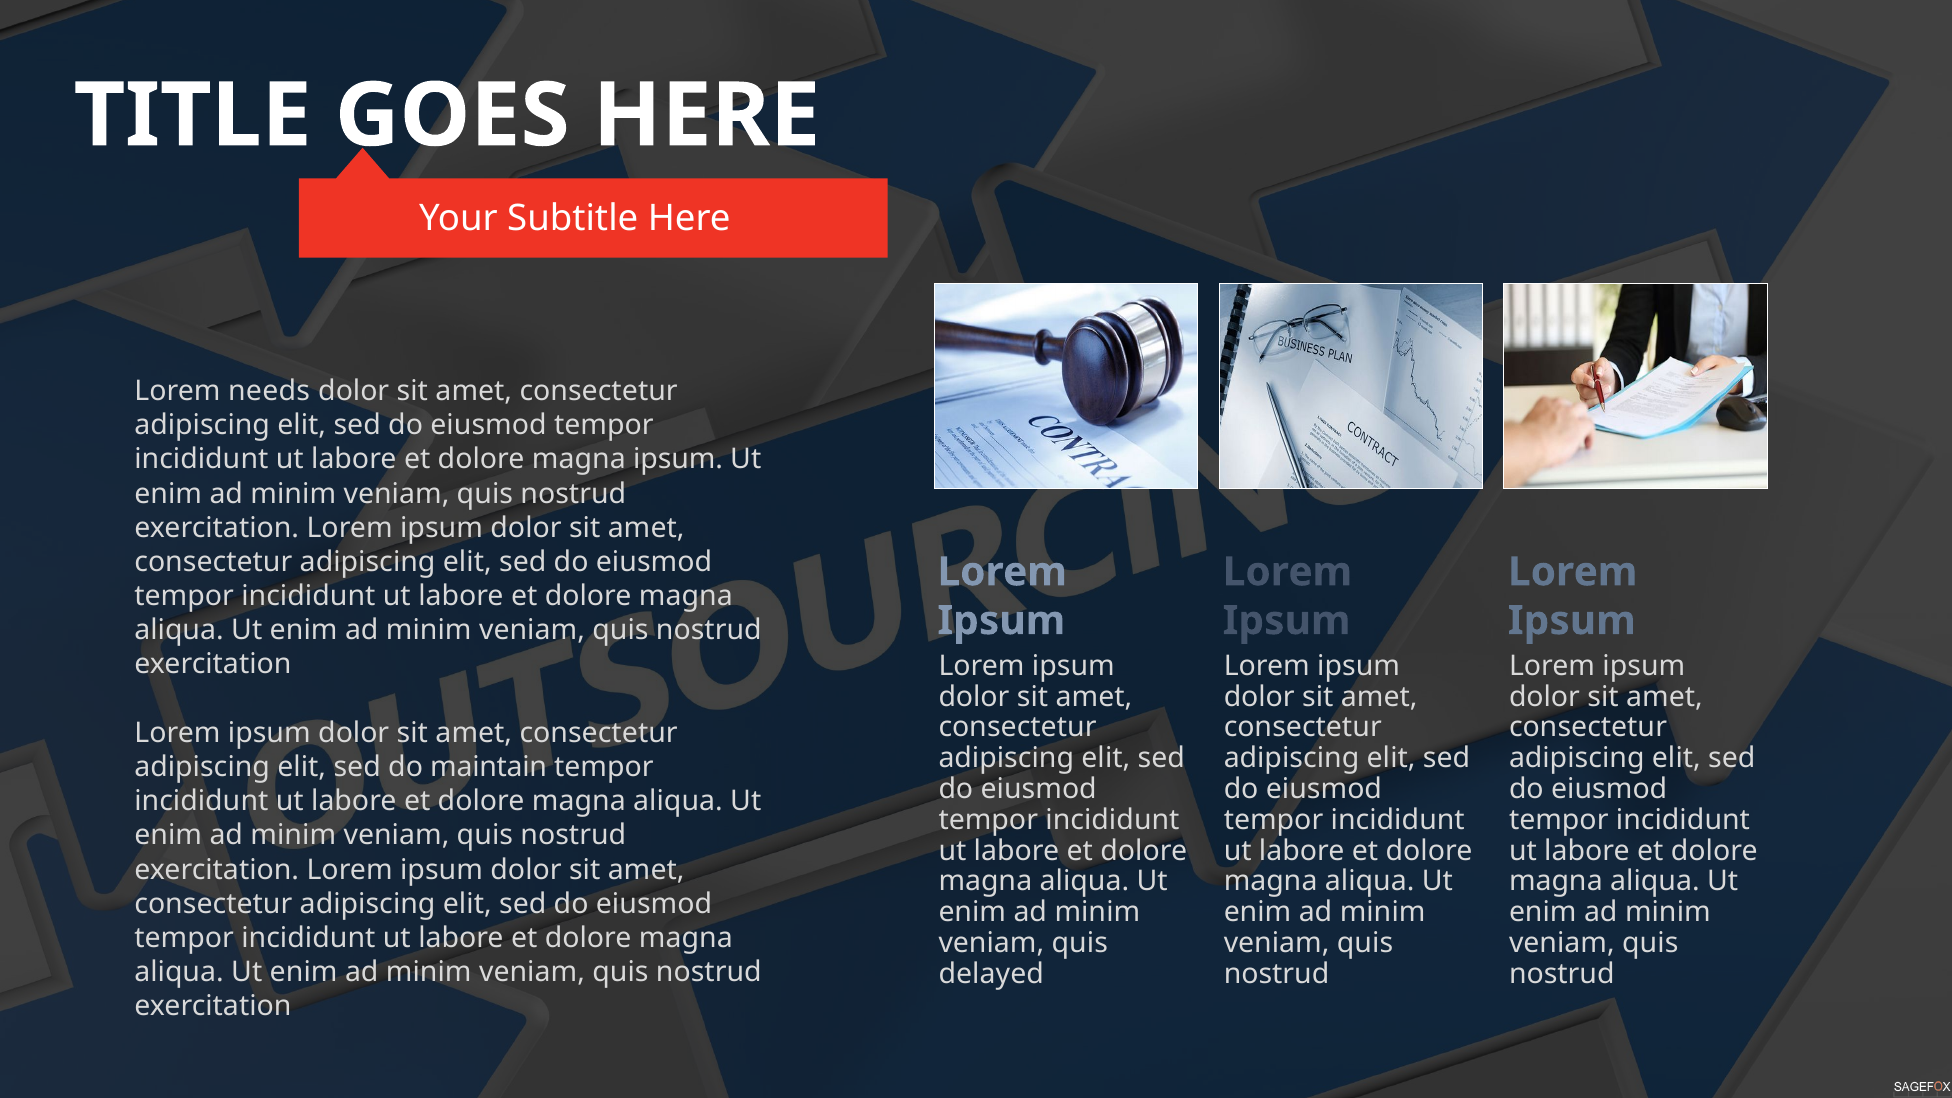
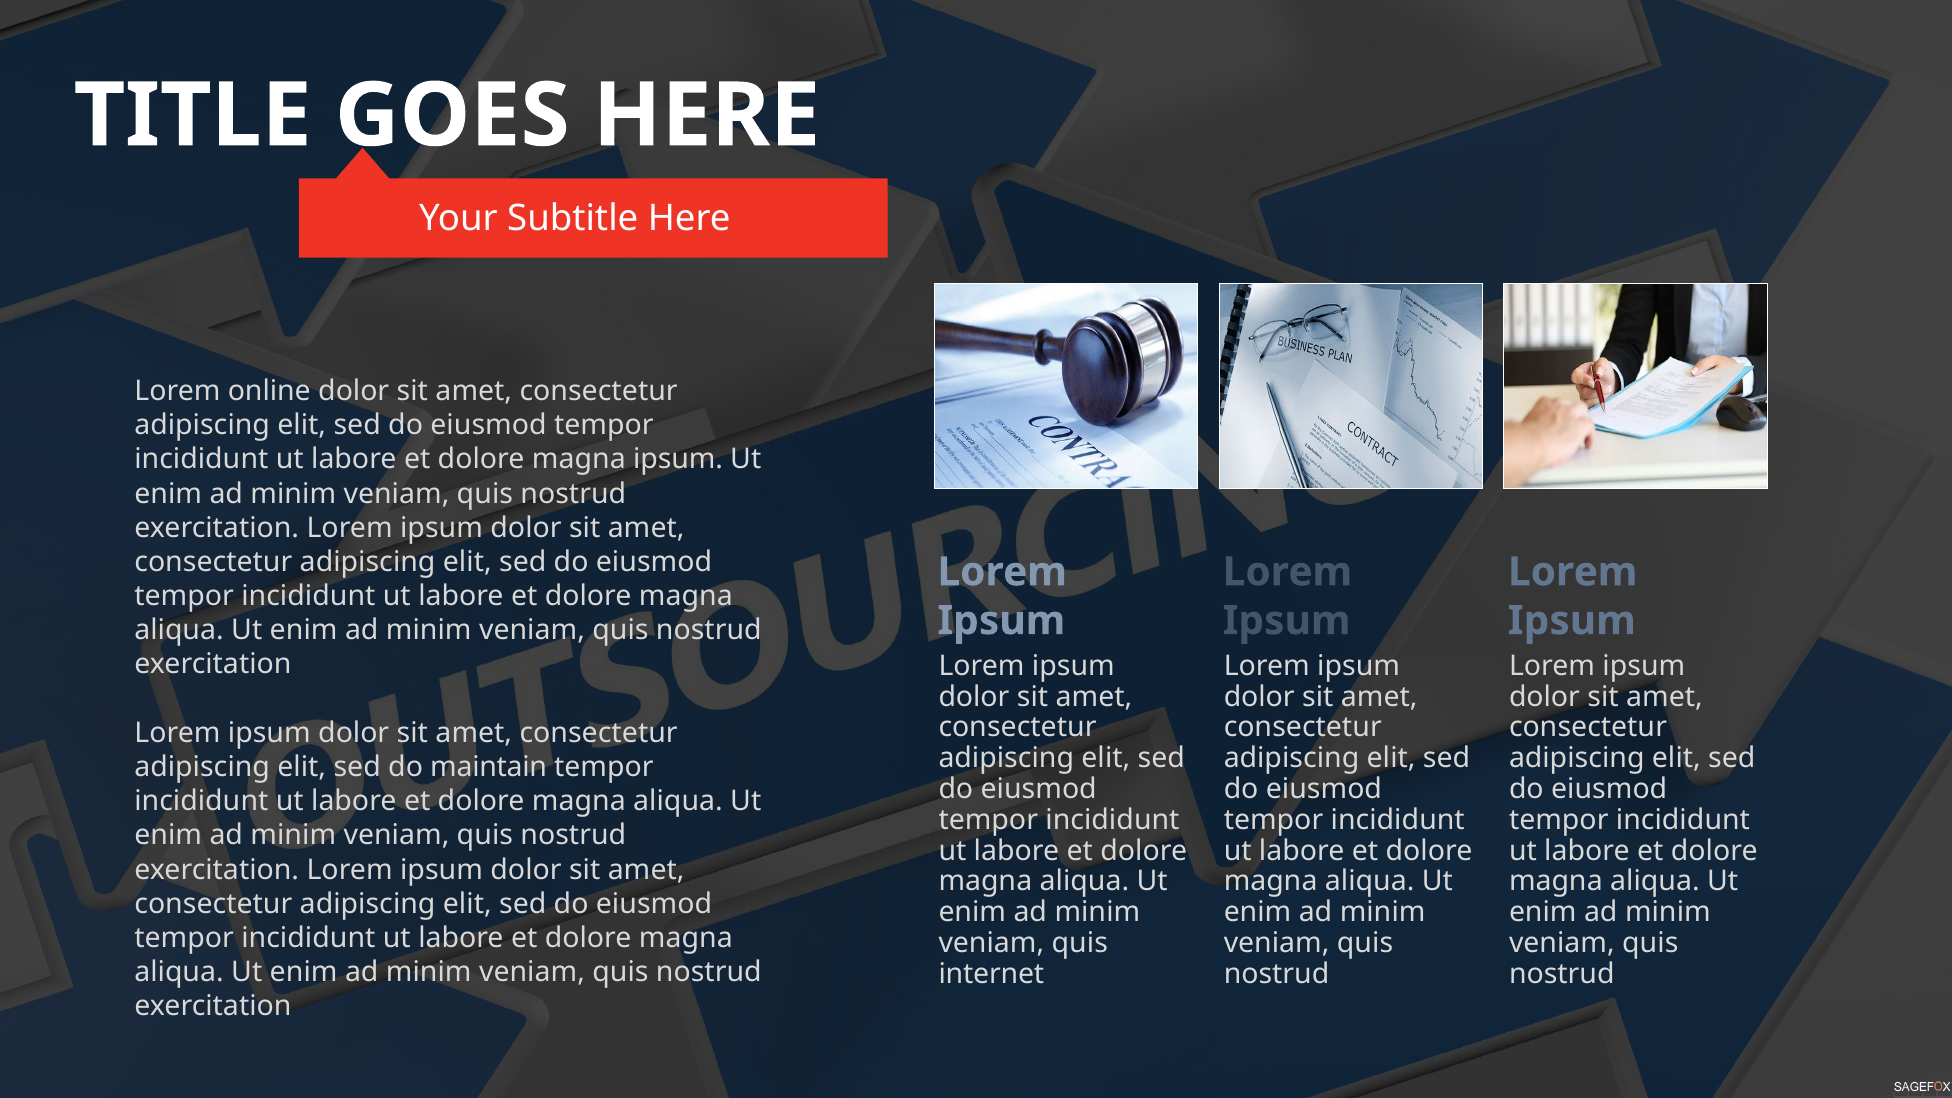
needs: needs -> online (269, 391)
delayed: delayed -> internet (991, 974)
